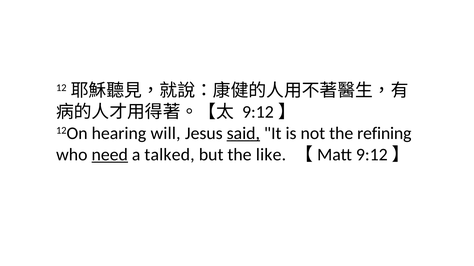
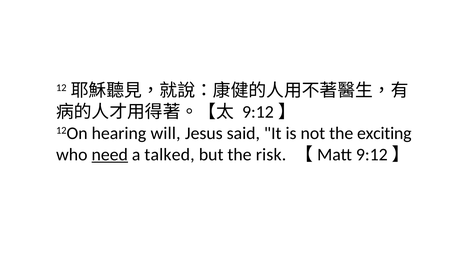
said underline: present -> none (243, 134)
refining: refining -> exciting (384, 134)
like: like -> risk (271, 155)
